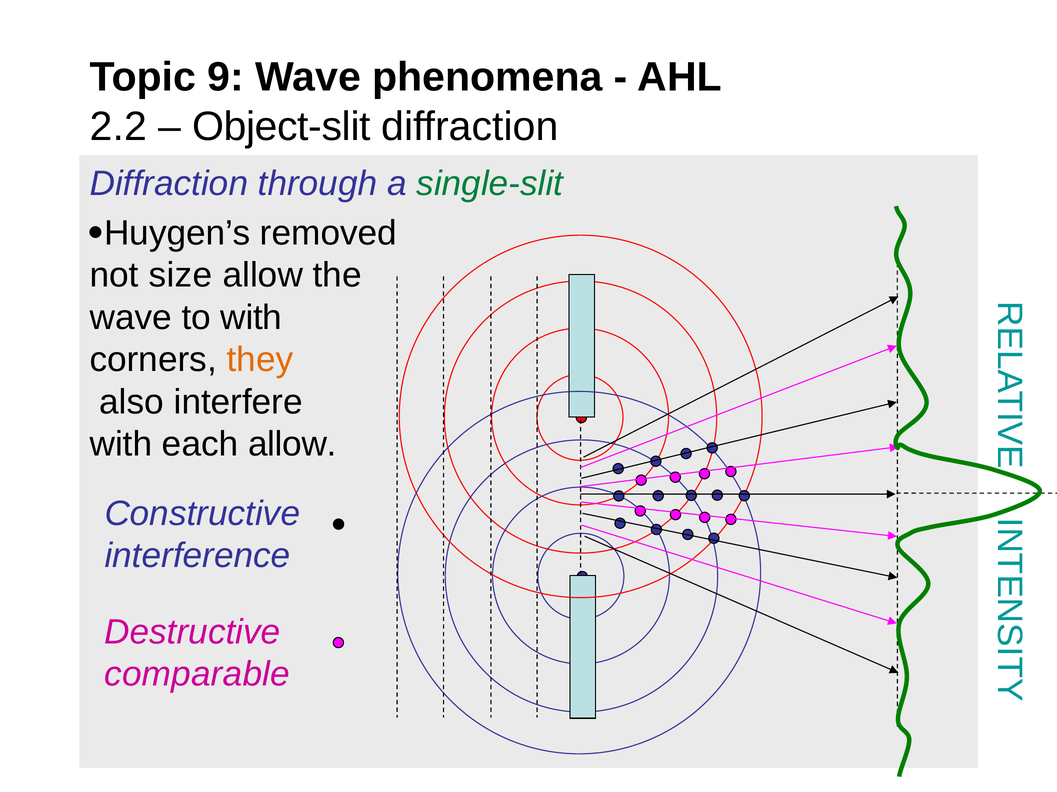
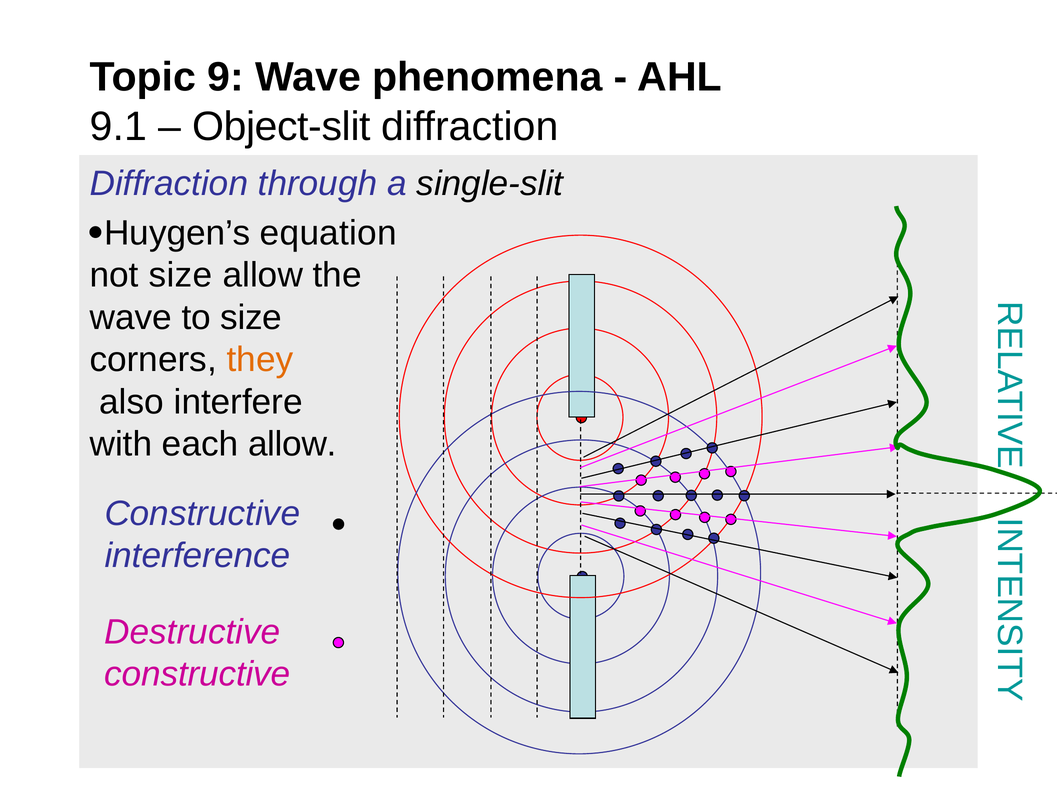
2.2: 2.2 -> 9.1 (118, 127)
single-slit colour: green -> black (490, 184)
removed: removed -> equation (328, 233)
to with: with -> size (251, 318)
comparable: comparable -> constructive (197, 675)
